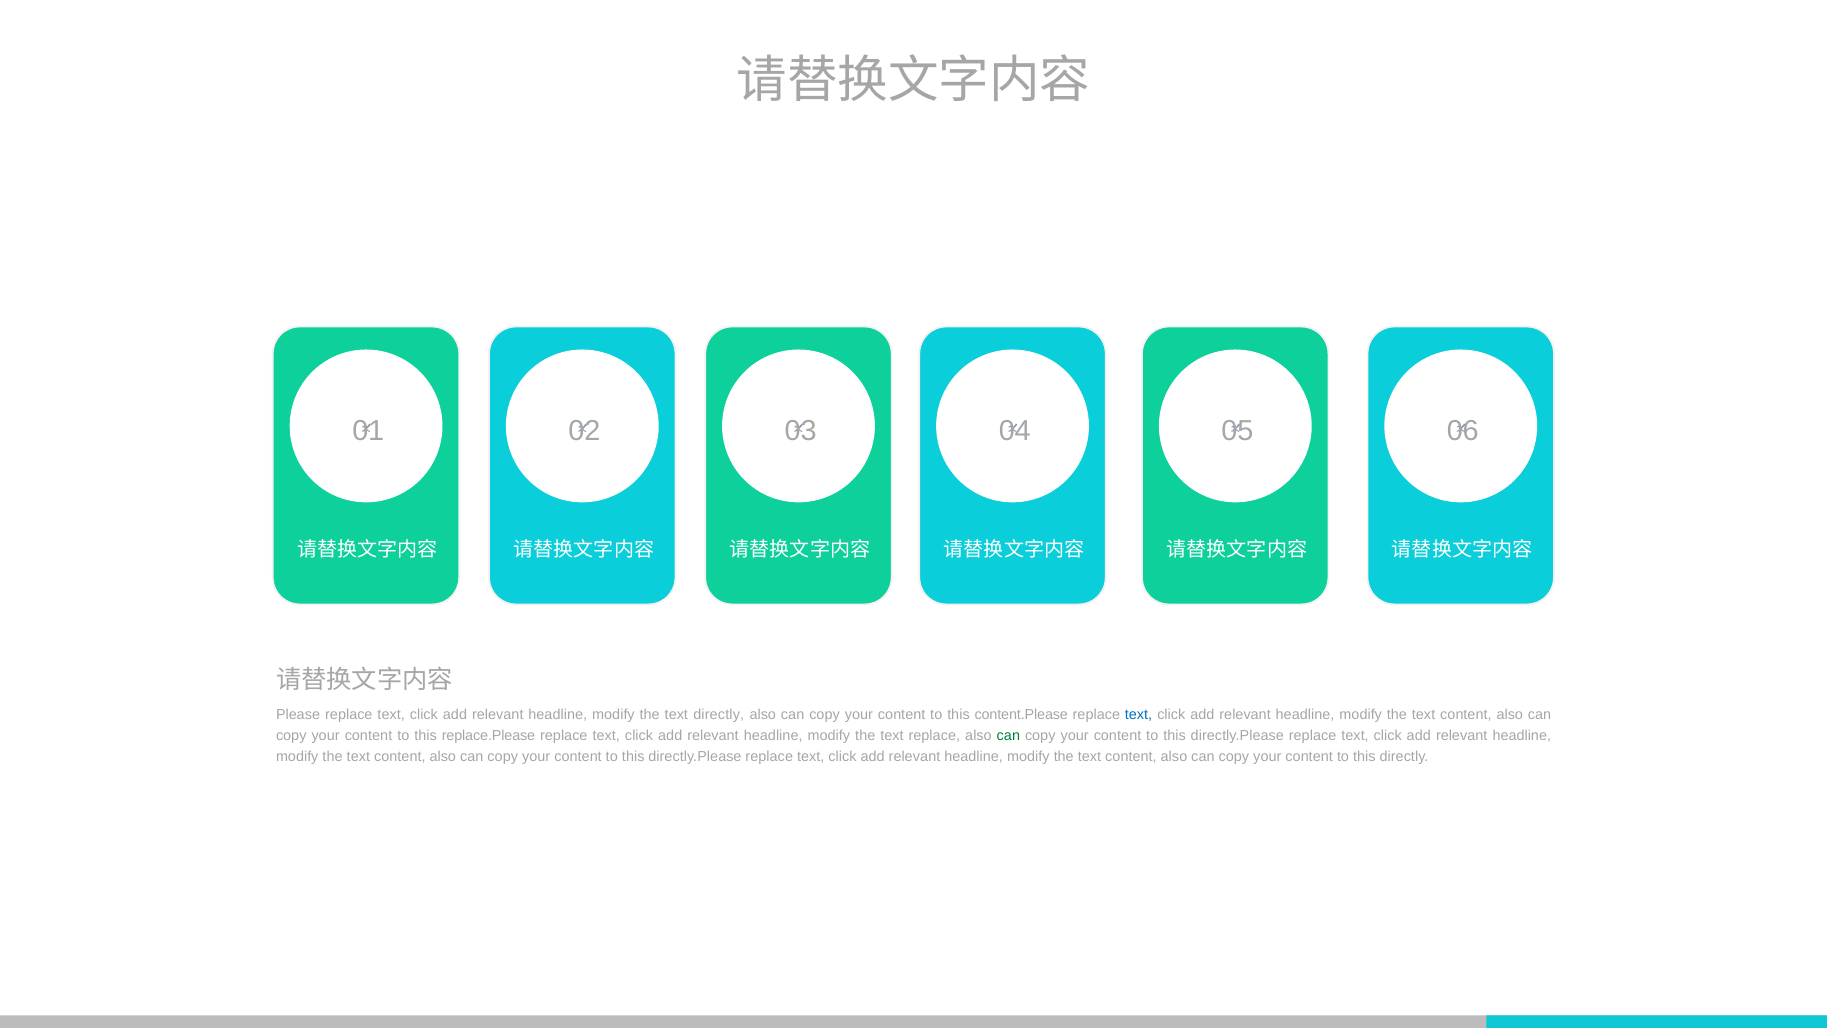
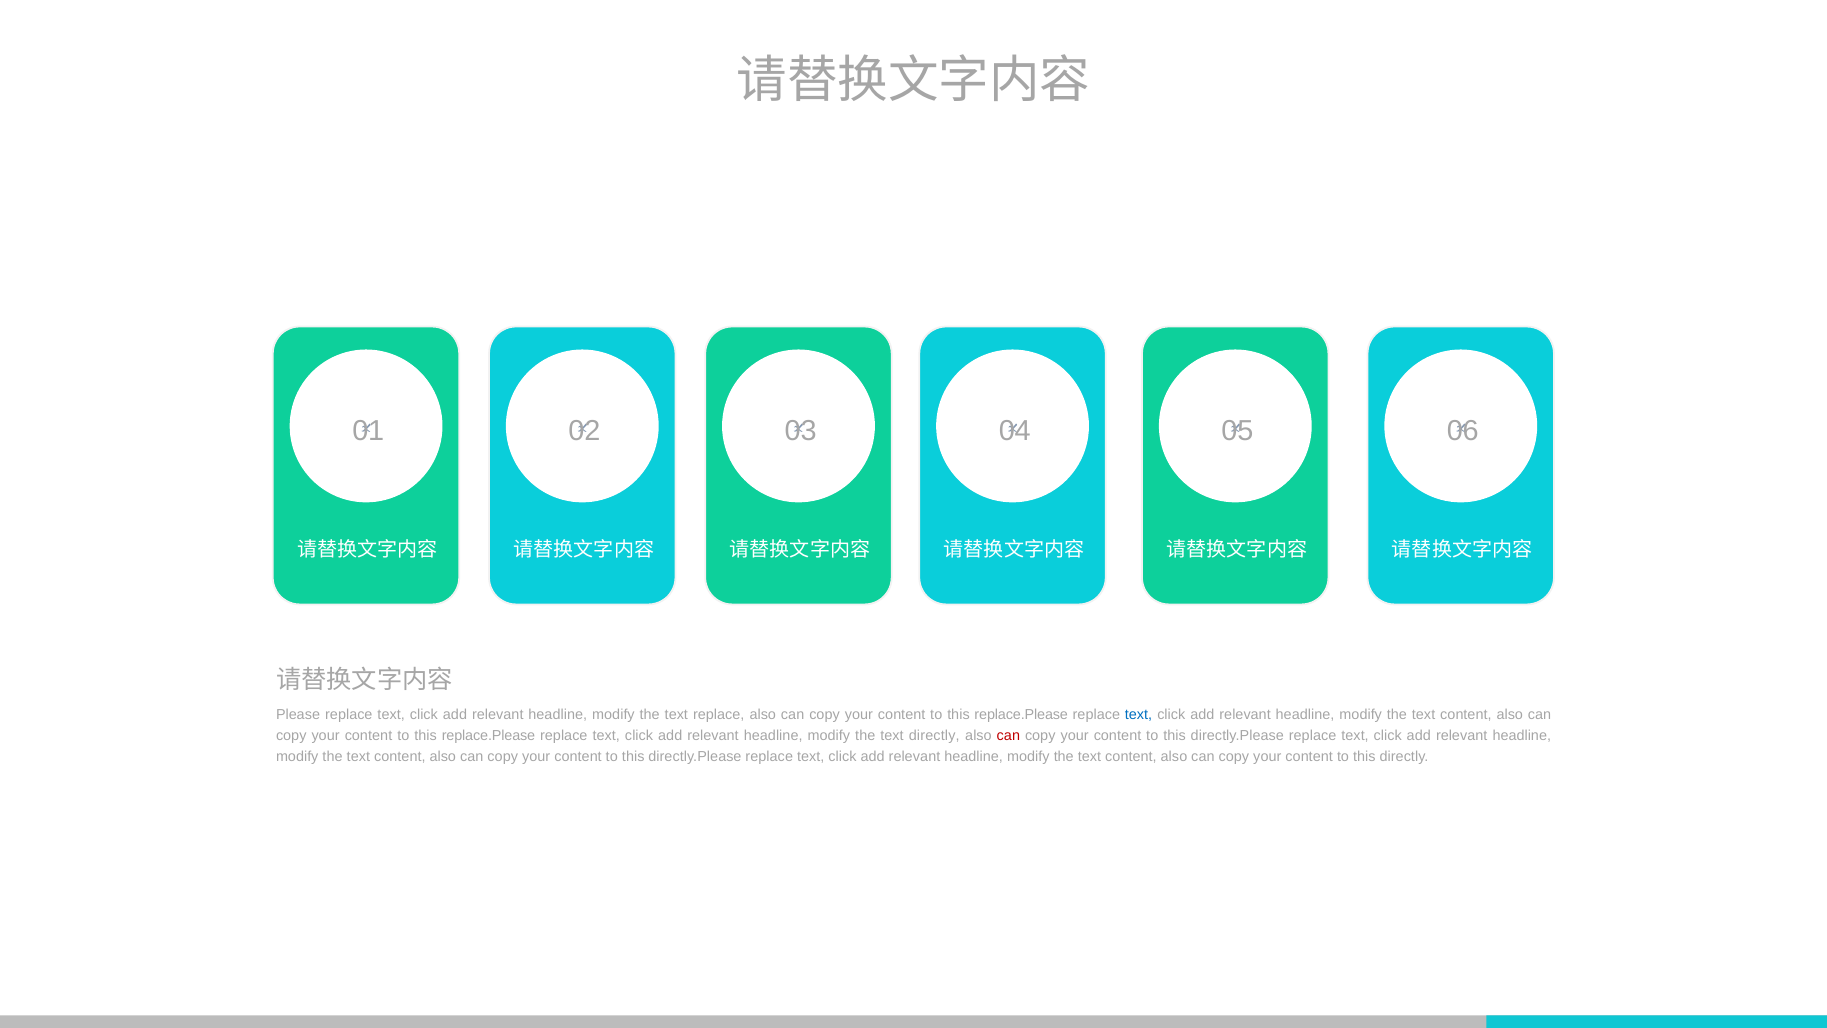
text directly: directly -> replace (719, 715)
content.Please: content.Please -> replace.Please (1021, 715)
text replace: replace -> directly (934, 735)
can colour: green -> red (1008, 735)
